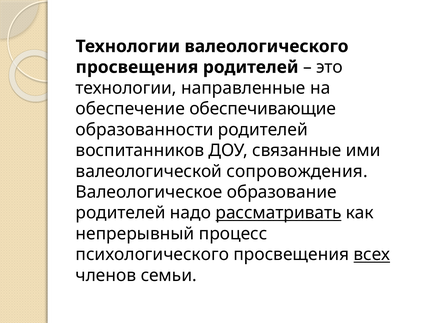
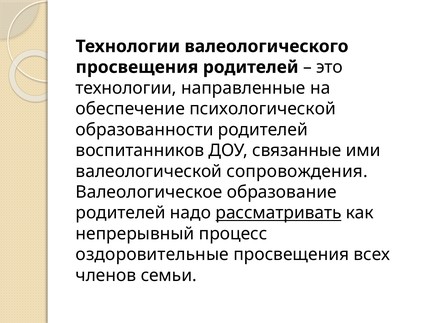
обеспечивающие: обеспечивающие -> психологической (263, 109)
психологического: психологического -> оздоровительные (152, 254)
всех underline: present -> none (372, 254)
